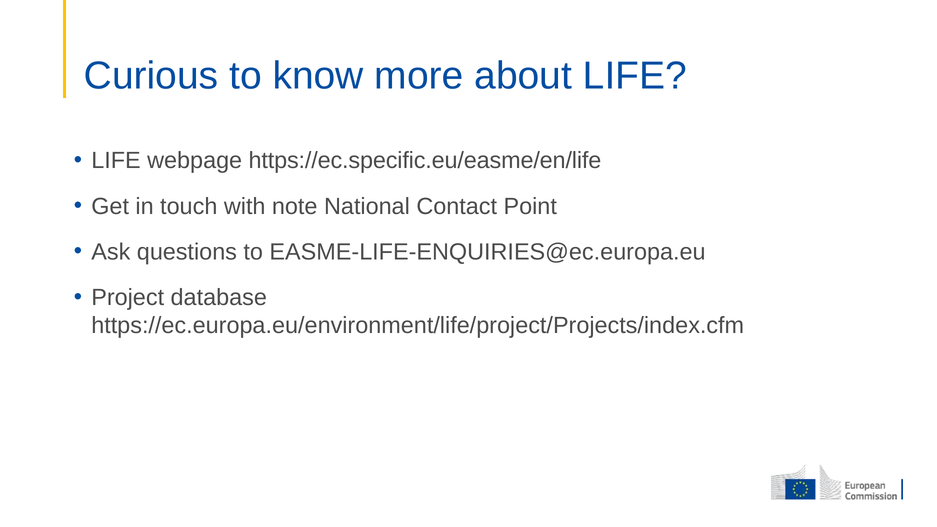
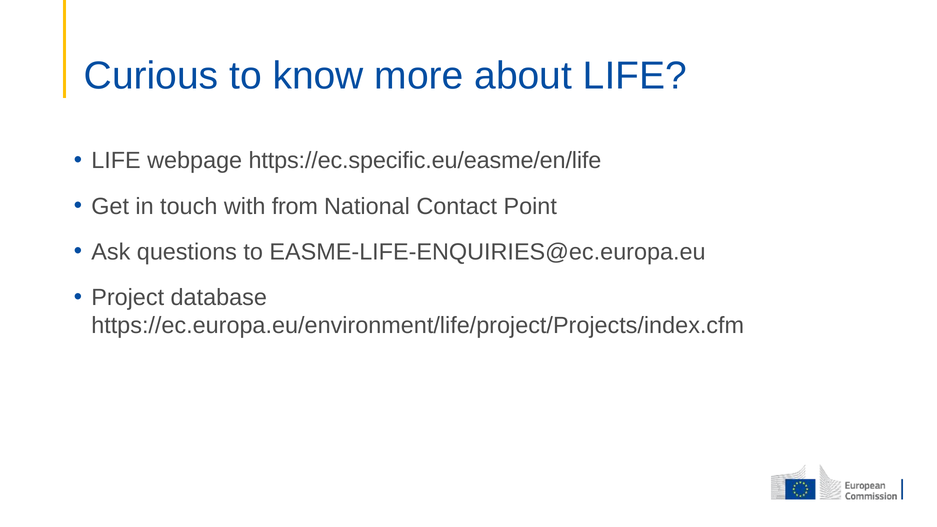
note: note -> from (295, 206)
